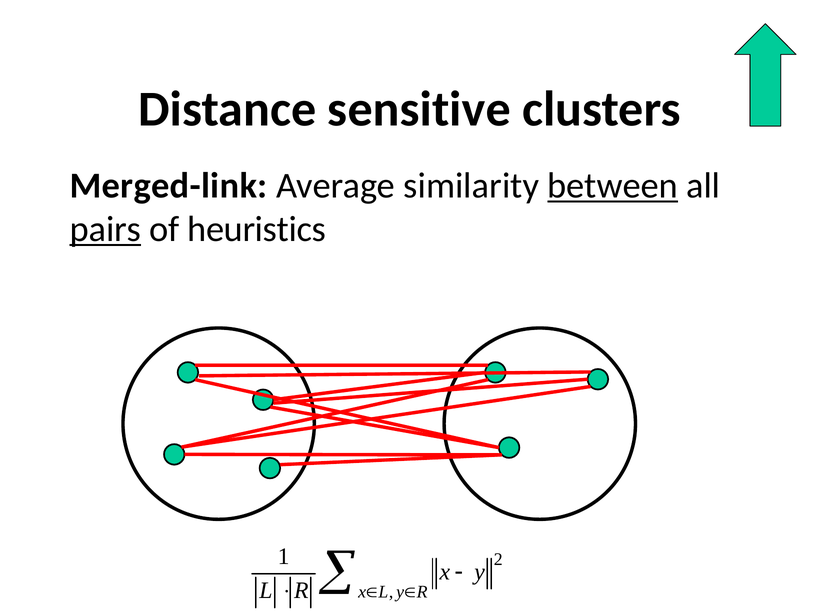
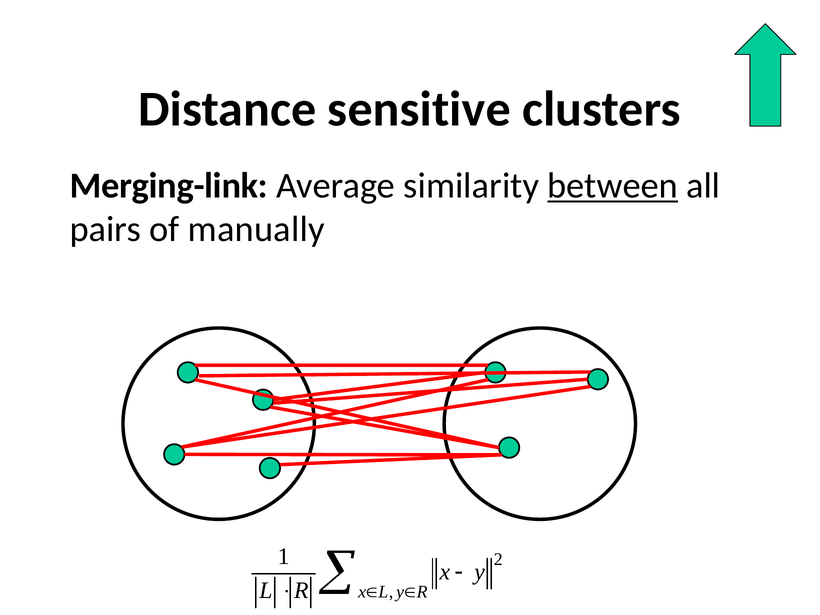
Merged-link: Merged-link -> Merging-link (169, 186)
pairs underline: present -> none (105, 229)
heuristics: heuristics -> manually (256, 229)
